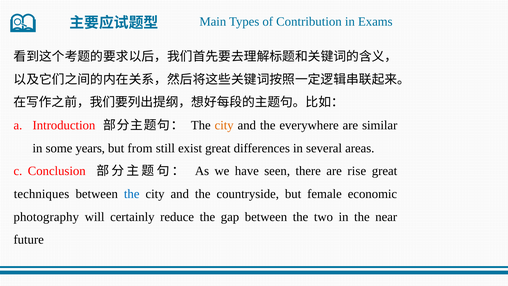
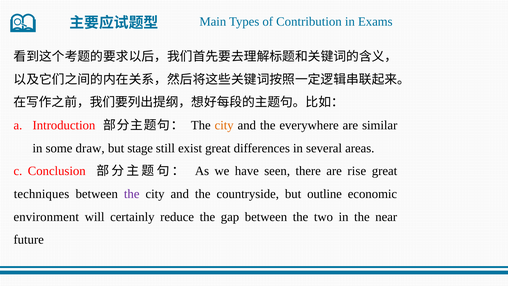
years: years -> draw (90, 148)
from: from -> stage (140, 148)
the colour: blue -> purple (132, 194)
female: female -> outline (325, 194)
photography: photography -> environment (46, 217)
